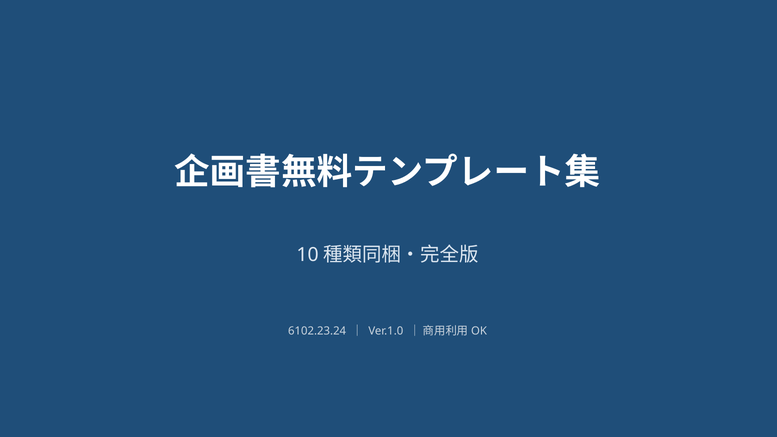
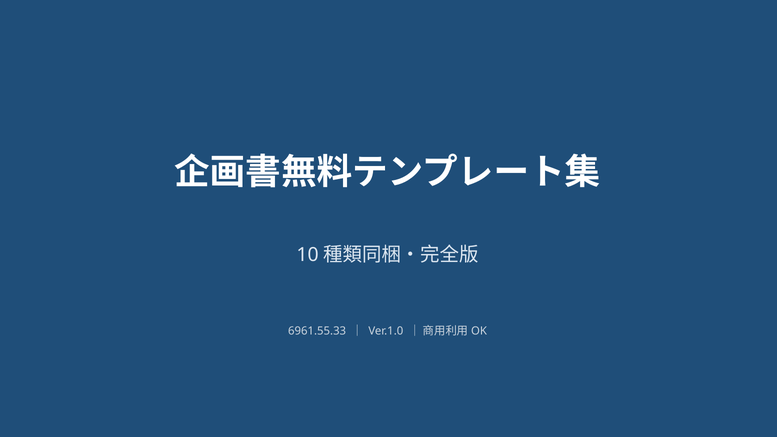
6102.23.24: 6102.23.24 -> 6961.55.33 (317, 331)
